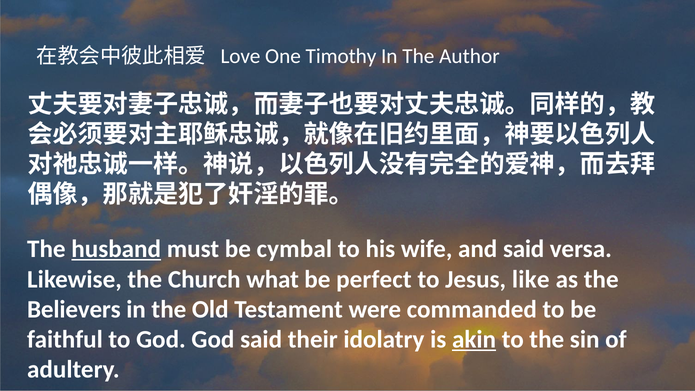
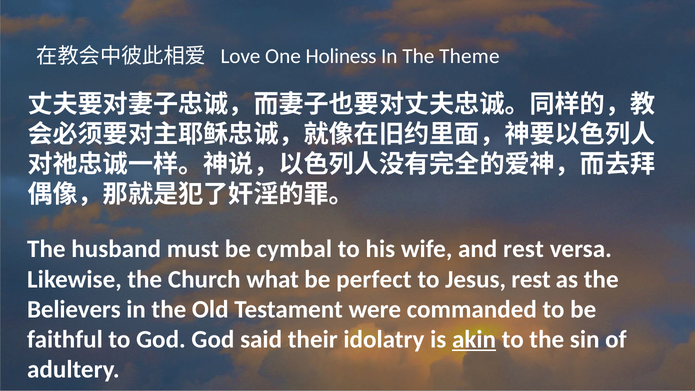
Timothy: Timothy -> Holiness (341, 56)
Author: Author -> Theme (469, 56)
husband underline: present -> none (116, 249)
and said: said -> rest (523, 249)
Jesus like: like -> rest (531, 279)
